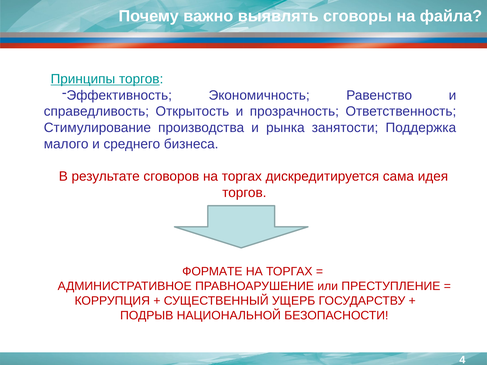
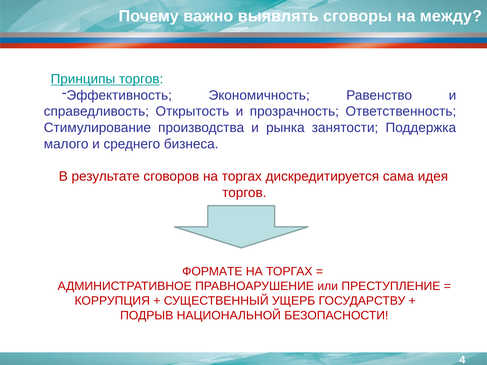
файла: файла -> между (451, 16)
